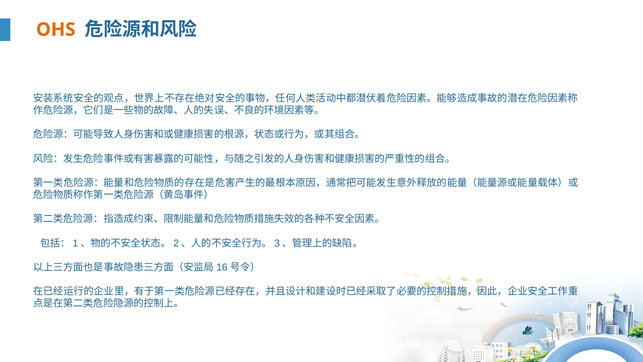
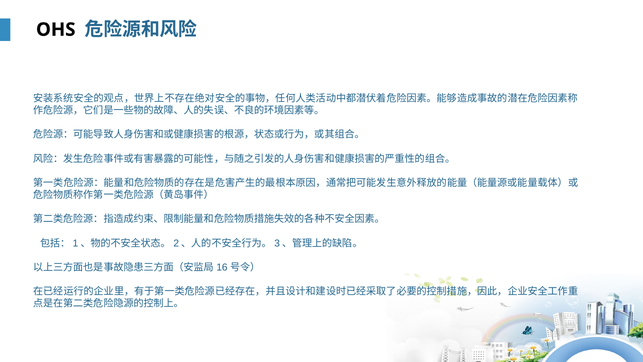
OHS colour: orange -> black (56, 30)
